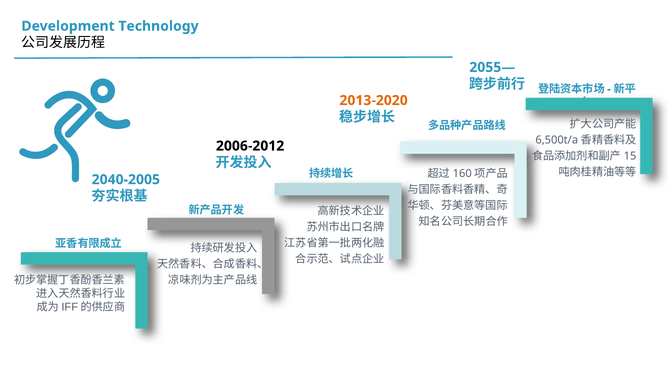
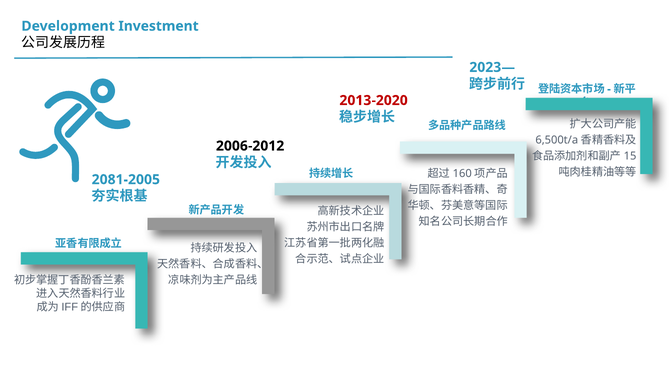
Technology: Technology -> Investment (159, 26)
2055—: 2055— -> 2023— (492, 67)
2013-2020 colour: orange -> red (374, 101)
2040-2005: 2040-2005 -> 2081-2005 (126, 180)
